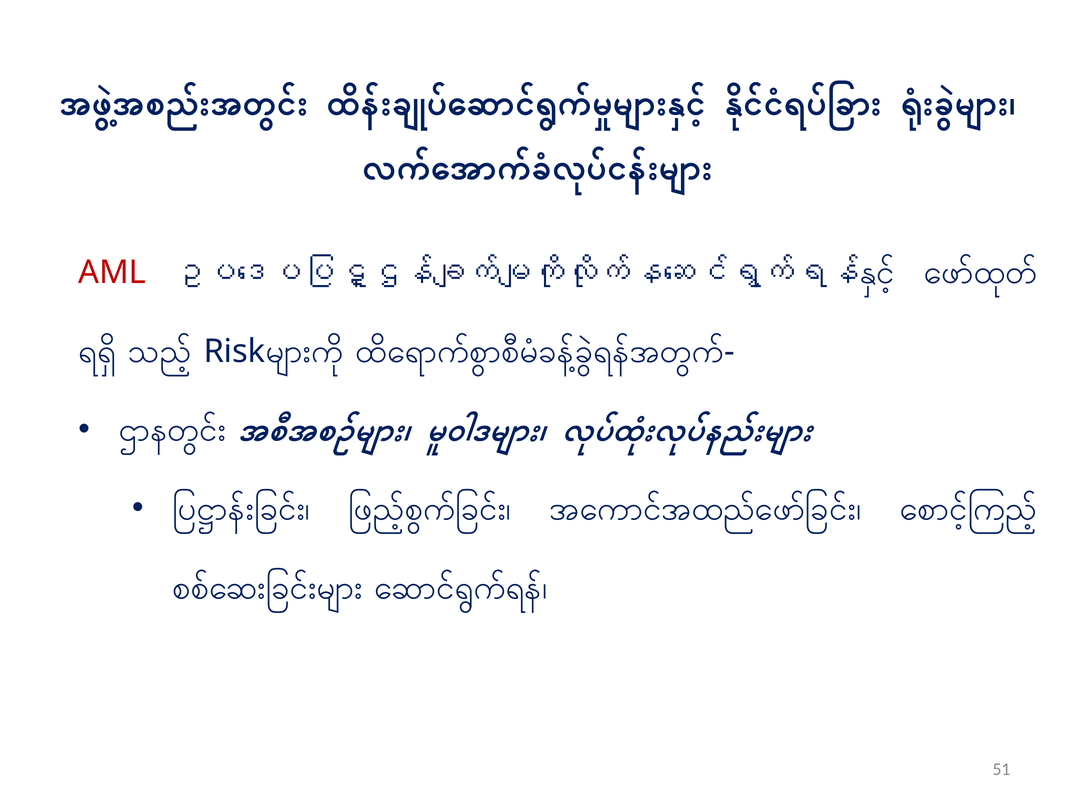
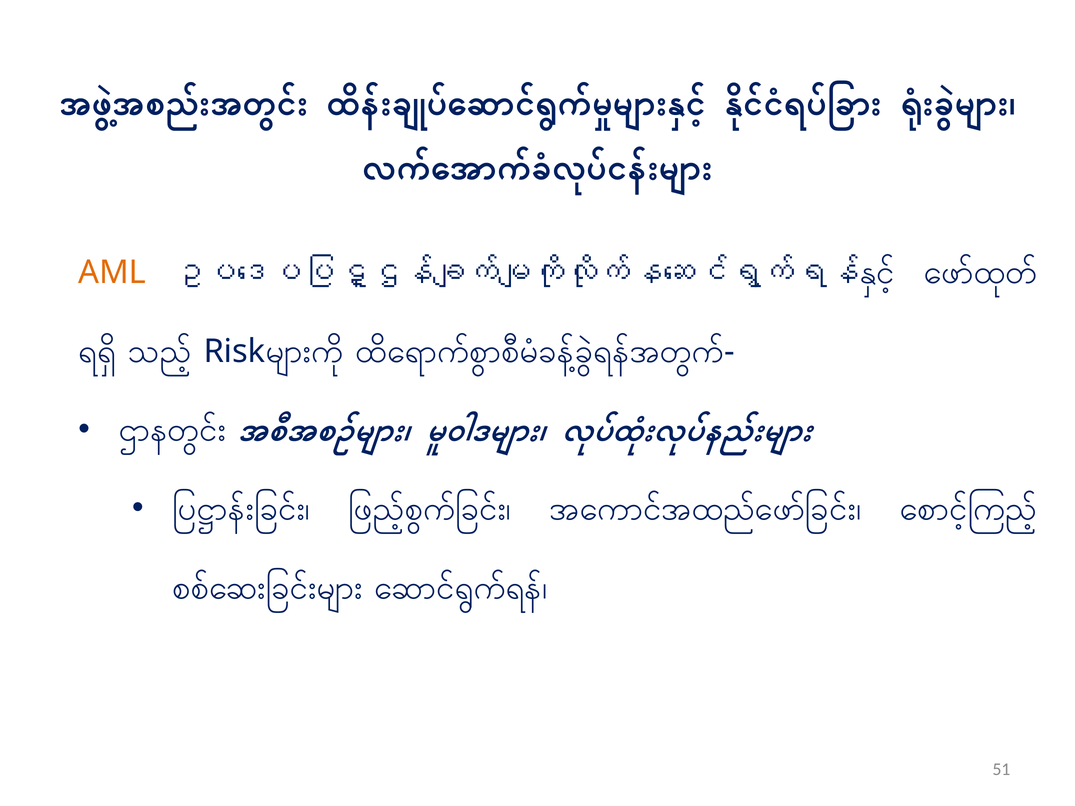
AML colour: red -> orange (112, 273)
